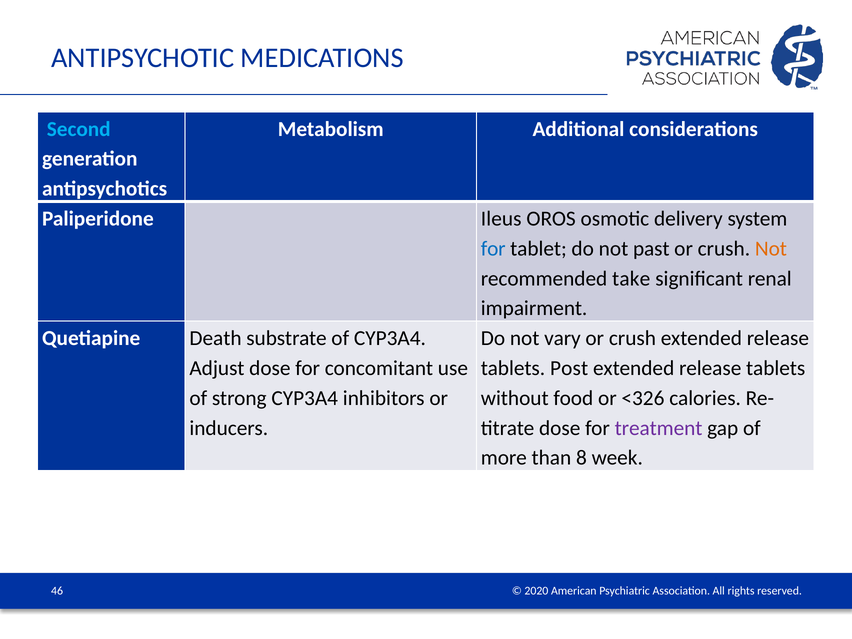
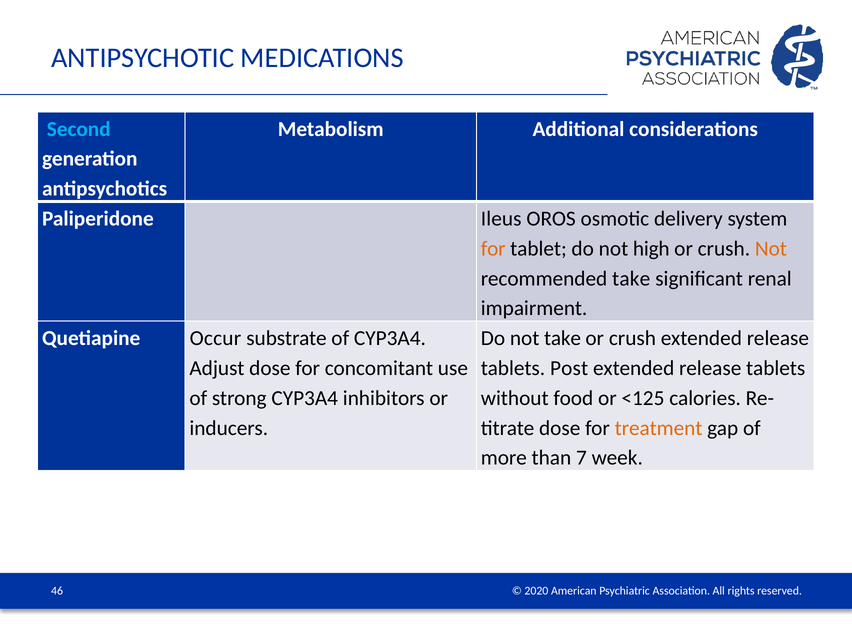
for colour: blue -> orange (493, 249)
past: past -> high (651, 249)
Death: Death -> Occur (215, 338)
not vary: vary -> take (563, 338)
<326: <326 -> <125 (643, 398)
treatment colour: purple -> orange (659, 428)
8: 8 -> 7 (581, 458)
